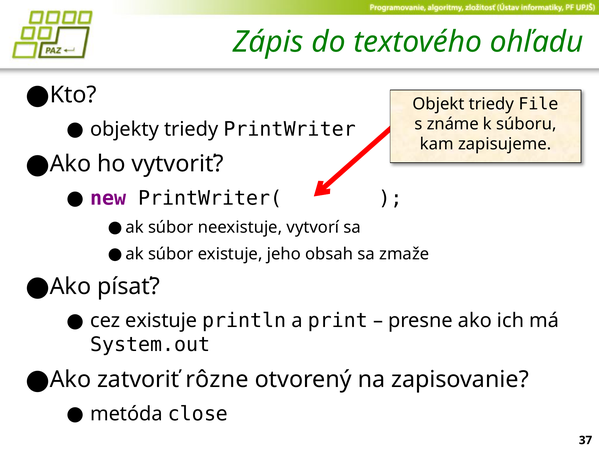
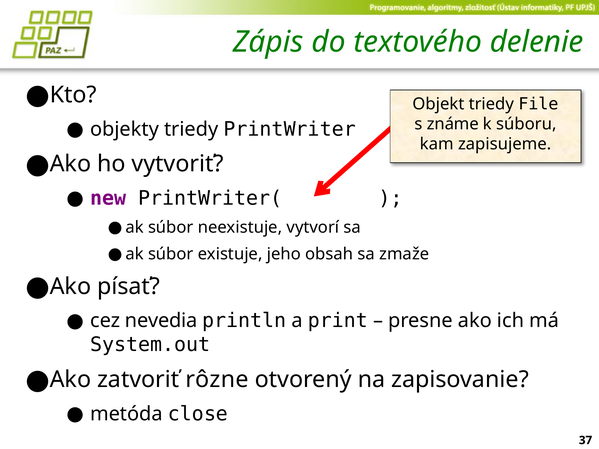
ohľadu: ohľadu -> delenie (537, 42)
cez existuje: existuje -> nevedia (161, 321)
